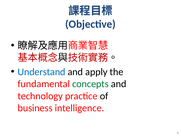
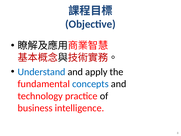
concepts colour: green -> blue (90, 84)
